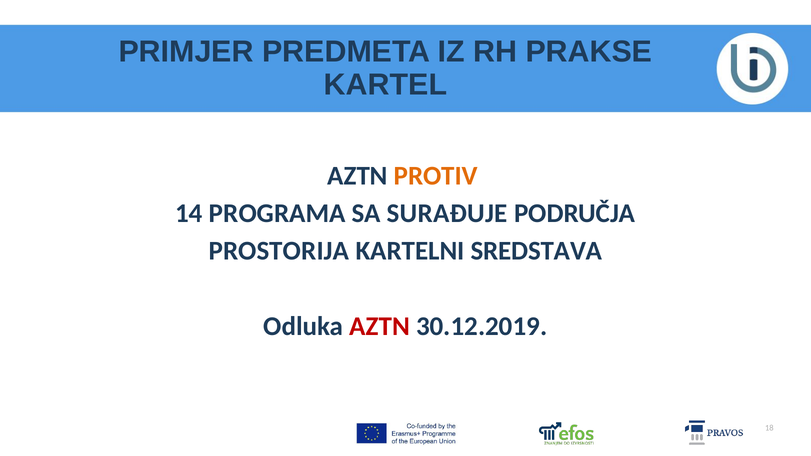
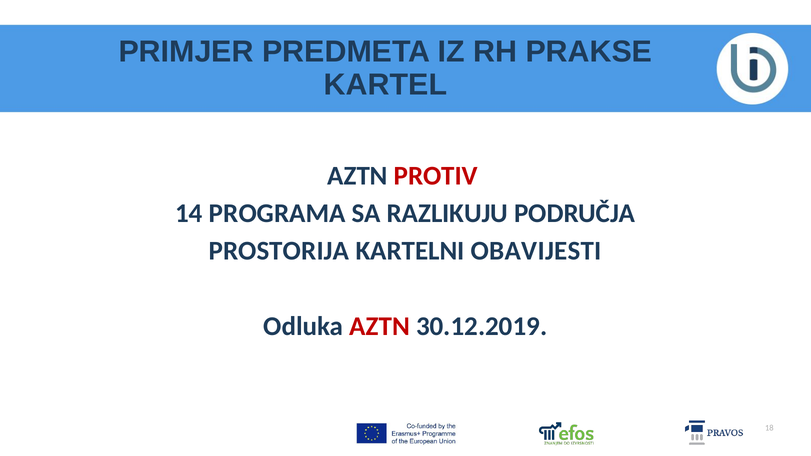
PROTIV colour: orange -> red (436, 176)
SURAĐUJE: SURAĐUJE -> RAZLIKUJU (447, 213)
SREDSTAVA: SREDSTAVA -> OBAVIJESTI (536, 251)
